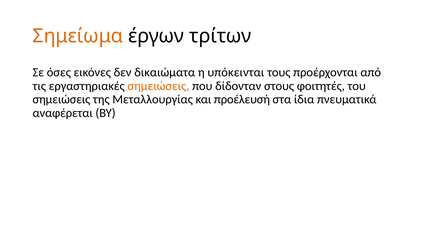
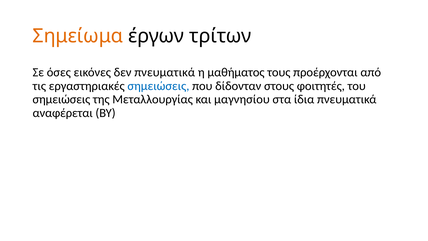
δεν δικαιώματα: δικαιώματα -> πνευματικά (165, 72)
υπόκεινται: υπόκεινται -> μαθήματος (236, 72)
σημειώσεις colour: orange -> blue (158, 86)
προέλευσή: προέλευσή -> μαγνησίου (242, 99)
